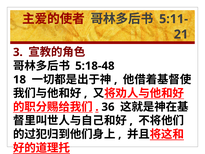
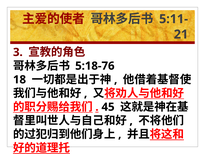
5:18-48: 5:18-48 -> 5:18-76 (95, 66)
36: 36 -> 45 (108, 107)
